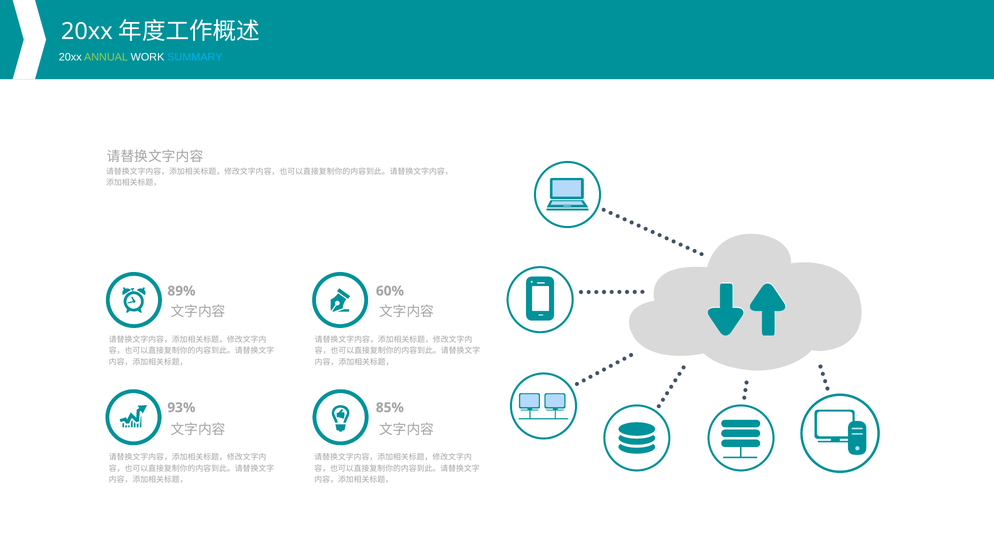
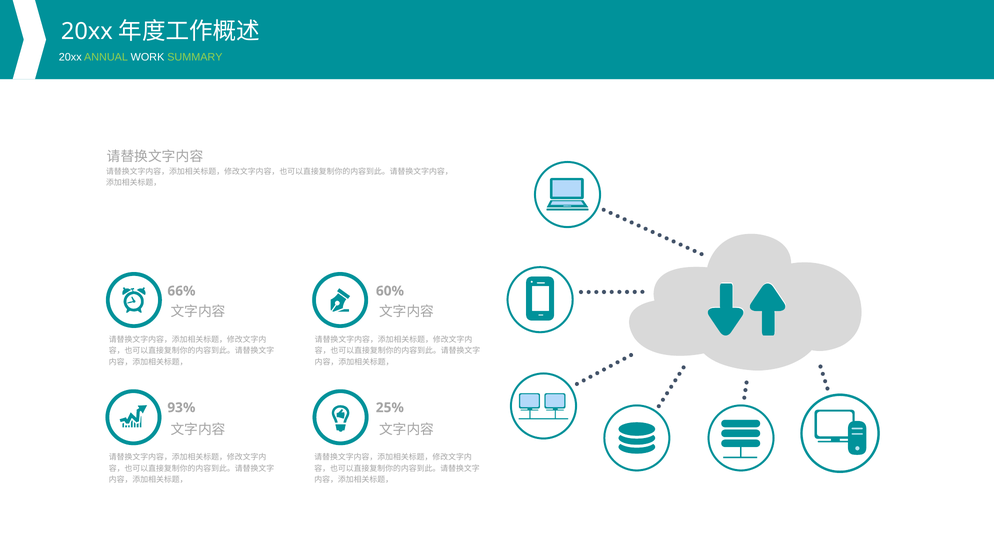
SUMMARY colour: light blue -> light green (195, 57)
89%: 89% -> 66% (181, 291)
85%: 85% -> 25% (390, 408)
